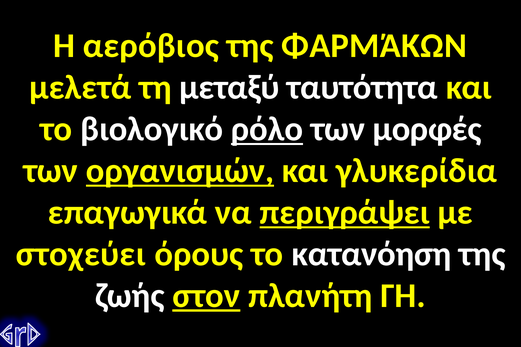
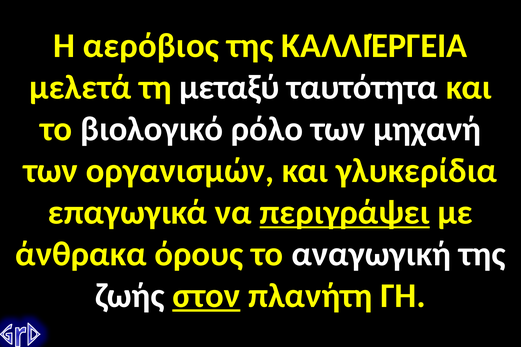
ΦΑΡΜΆΚΩΝ: ΦΑΡΜΆΚΩΝ -> ΚΑΛΛΙΈΡΓΕΙΑ (374, 46)
ρόλο underline: present -> none (267, 129)
μορφές: μορφές -> μηχανή (427, 129)
οργανισμών underline: present -> none (180, 171)
στοχεύει: στοχεύει -> άνθρακα (81, 254)
κατανόηση: κατανόηση -> αναγωγική (371, 254)
